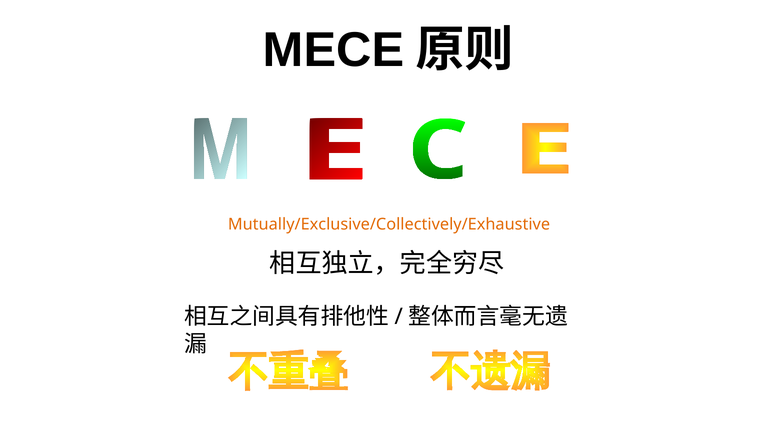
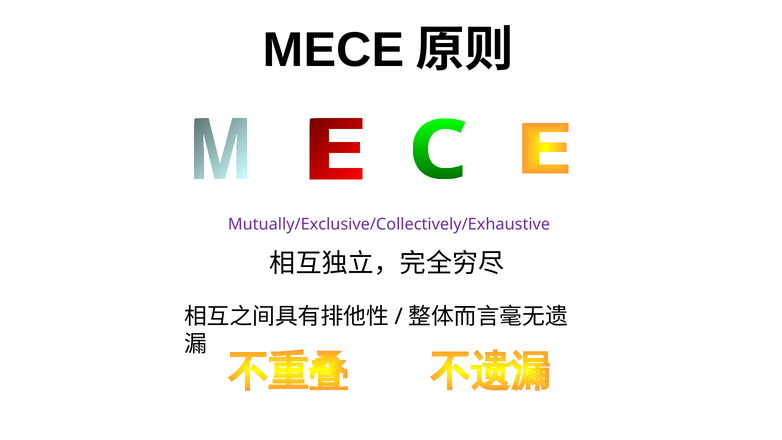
Mutually/Exclusive/Collectively/Exhaustive colour: orange -> purple (389, 224)
